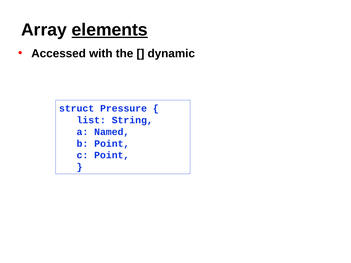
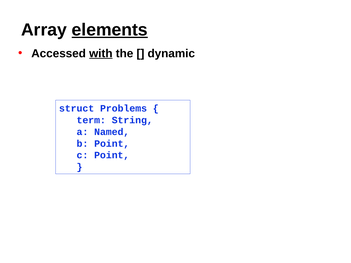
with underline: none -> present (101, 53)
Pressure: Pressure -> Problems (124, 109)
list: list -> term (91, 120)
